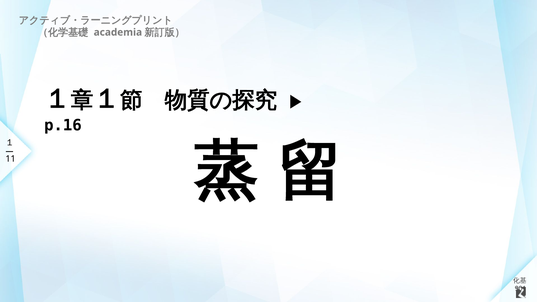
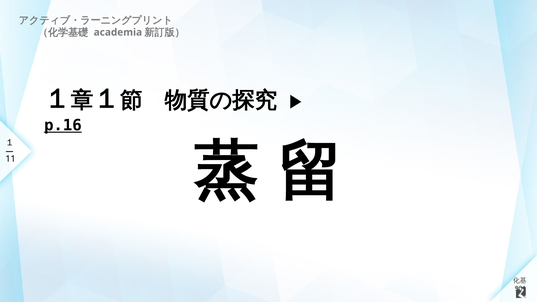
p.16 underline: none -> present (63, 125)
